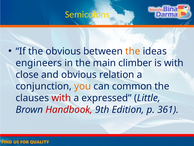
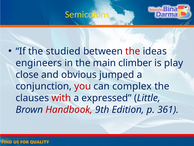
the obvious: obvious -> studied (63, 51)
the colour: orange -> red (133, 51)
is with: with -> play (174, 63)
relation: relation -> jumped (117, 74)
you colour: orange -> red (83, 86)
common: common -> complex (132, 86)
